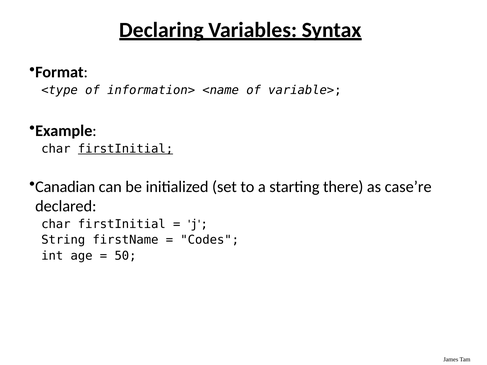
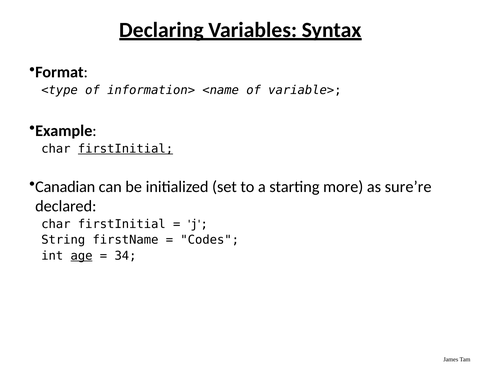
there: there -> more (343, 187)
case’re: case’re -> sure’re (408, 187)
age underline: none -> present (82, 256)
50: 50 -> 34 (125, 256)
